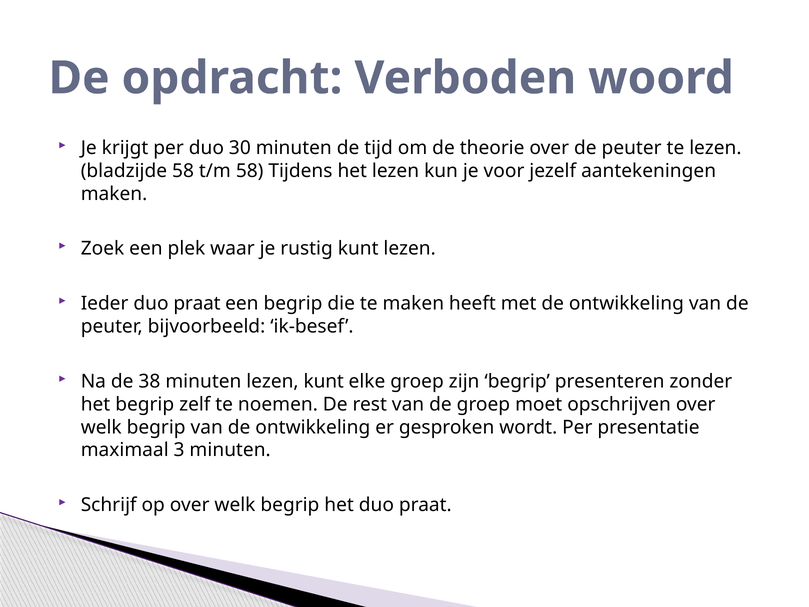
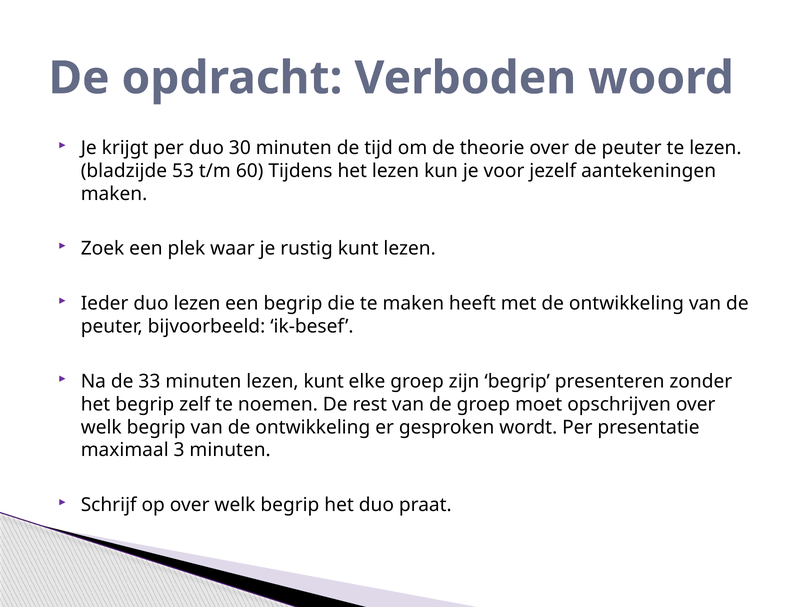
bladzijde 58: 58 -> 53 (183, 171)
t/m 58: 58 -> 60 (250, 171)
Ieder duo praat: praat -> lezen (197, 303)
38: 38 -> 33 (149, 381)
